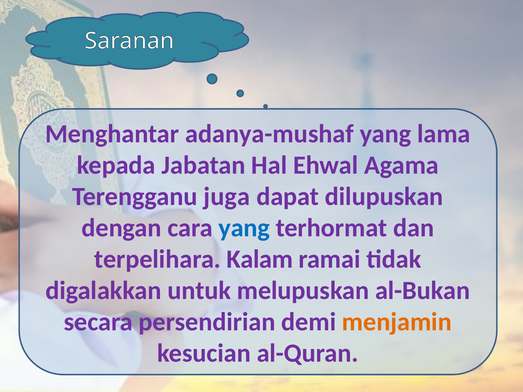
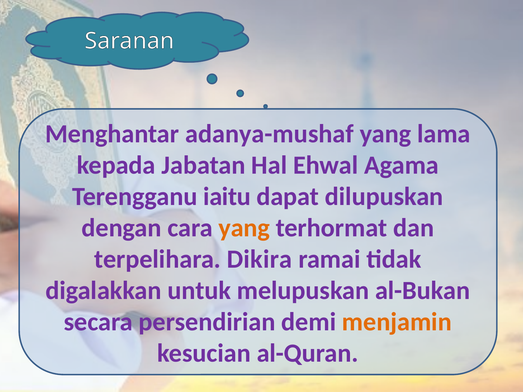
juga: juga -> iaitu (227, 197)
yang colour: blue -> orange (244, 228)
Kalam: Kalam -> Dikira (260, 259)
